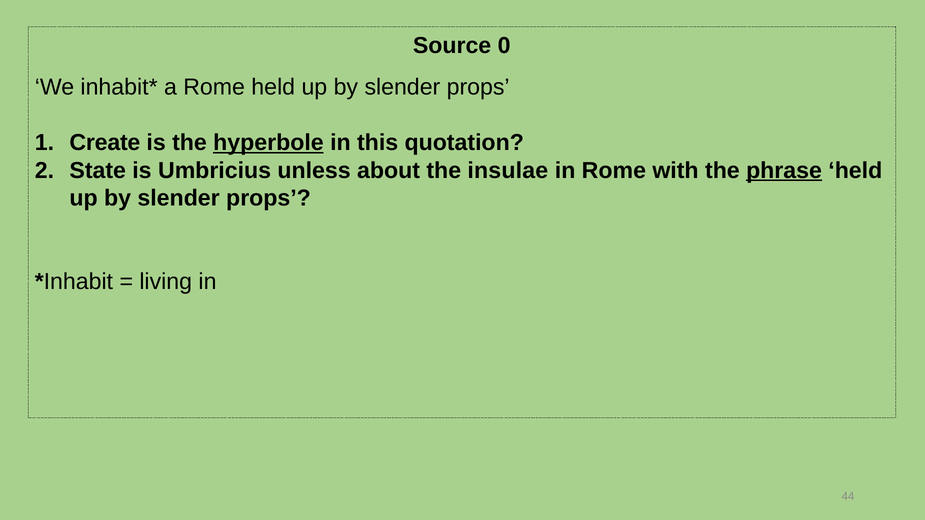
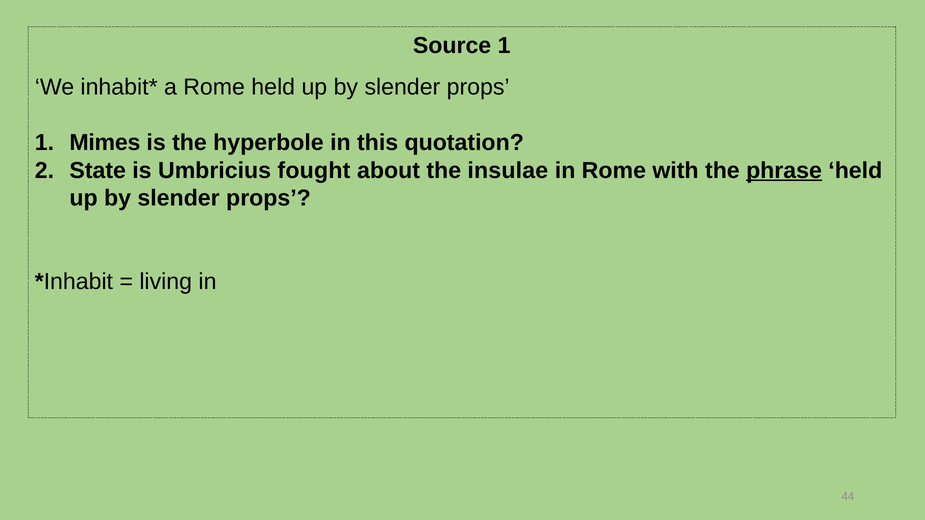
Source 0: 0 -> 1 (504, 46)
Create: Create -> Mimes (105, 143)
hyperbole underline: present -> none (268, 143)
unless: unless -> fought (314, 171)
